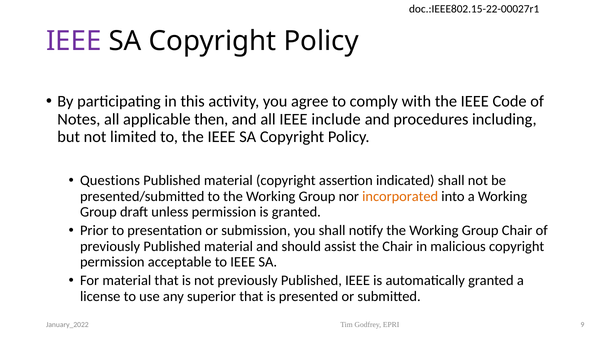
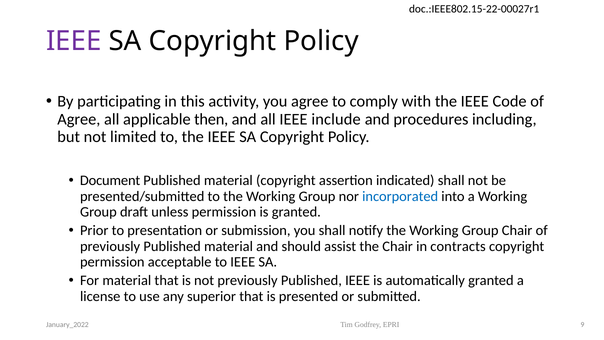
Notes: Notes -> Agree (79, 119)
Questions: Questions -> Document (110, 180)
incorporated colour: orange -> blue (400, 196)
malicious: malicious -> contracts (458, 246)
